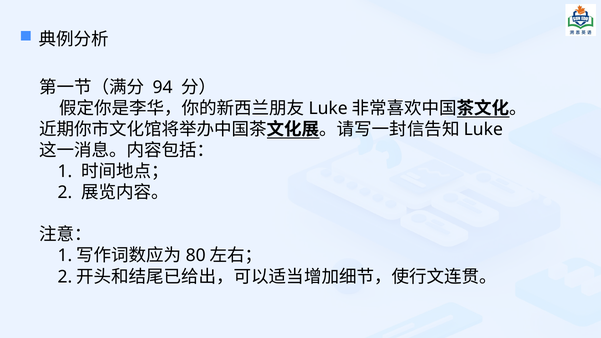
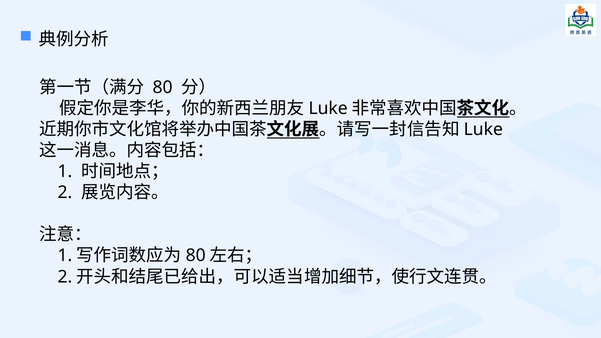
94: 94 -> 80 (163, 87)
